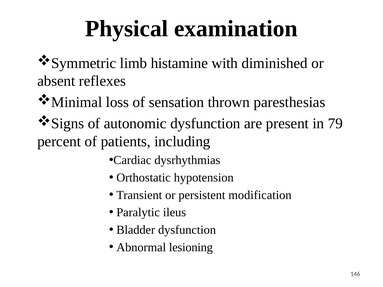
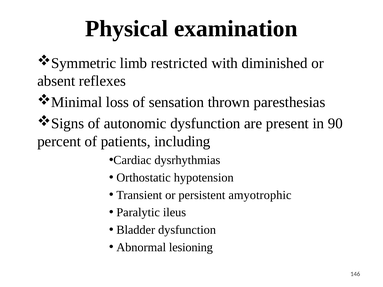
histamine: histamine -> restricted (179, 63)
79: 79 -> 90 (335, 124)
modification: modification -> amyotrophic (260, 195)
